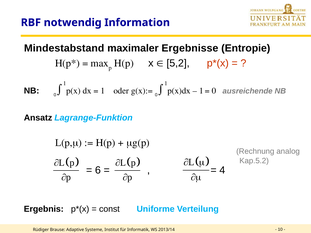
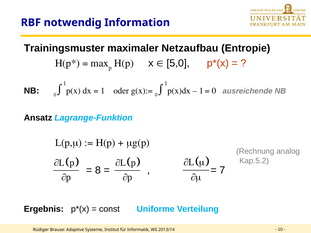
Mindestabstand: Mindestabstand -> Trainingsmuster (64, 48)
Ergebnisse: Ergebnisse -> Netzaufbau (190, 48)
5,2: 5,2 -> 5,0 (178, 63)
6: 6 -> 8 (98, 170)
4: 4 -> 7 (222, 170)
